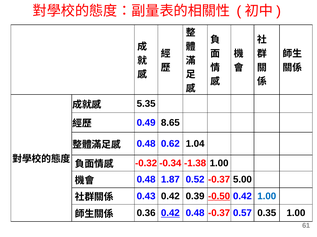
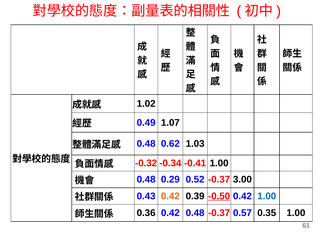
5.35: 5.35 -> 1.02 (146, 104)
8.65: 8.65 -> 1.07 (170, 123)
1.04: 1.04 -> 1.03 (195, 144)
-1.38: -1.38 -> -0.41 (195, 164)
1.87: 1.87 -> 0.29 (170, 180)
5.00: 5.00 -> 3.00 (242, 180)
0.42 colour: black -> orange (170, 197)
0.42 underline: present -> none (170, 214)
